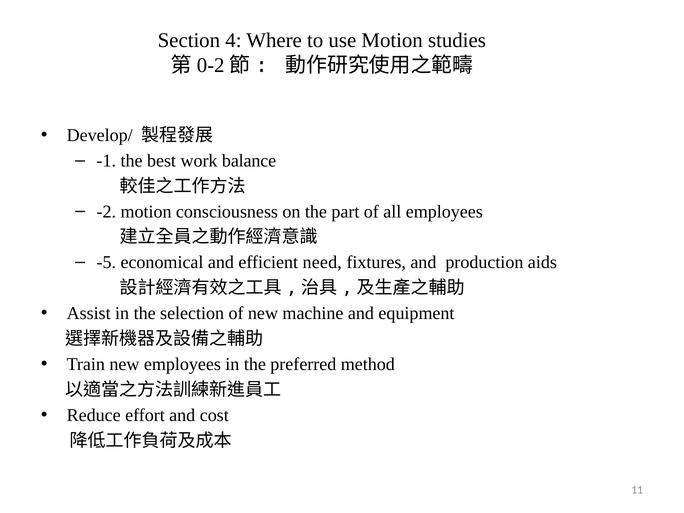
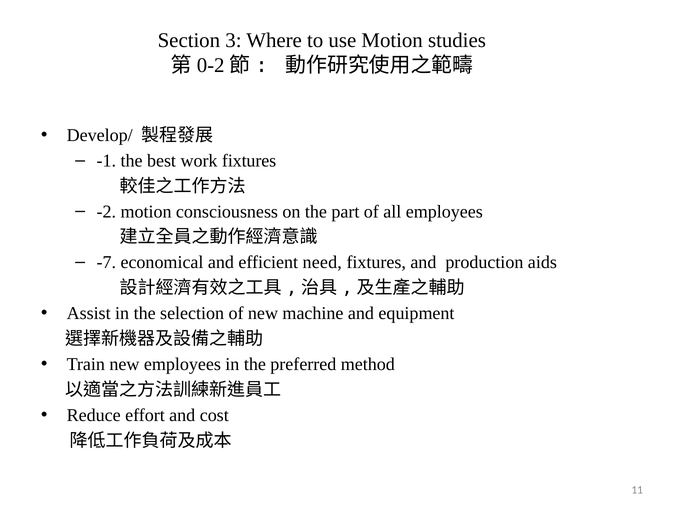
4: 4 -> 3 (233, 40)
work balance: balance -> fixtures (249, 161)
-5: -5 -> -7 (106, 262)
